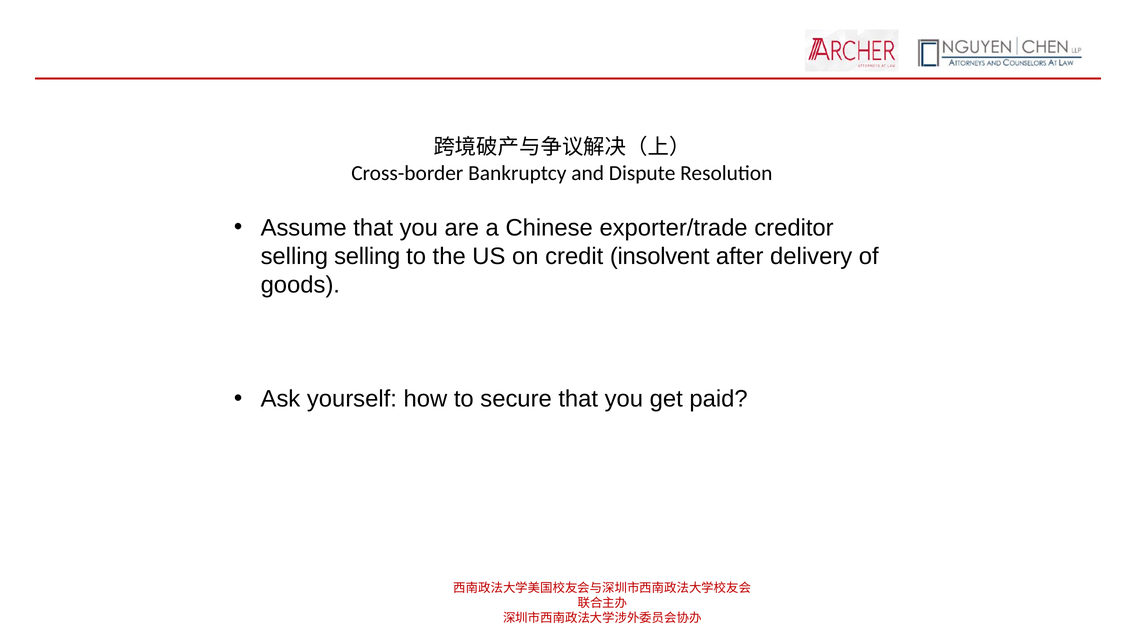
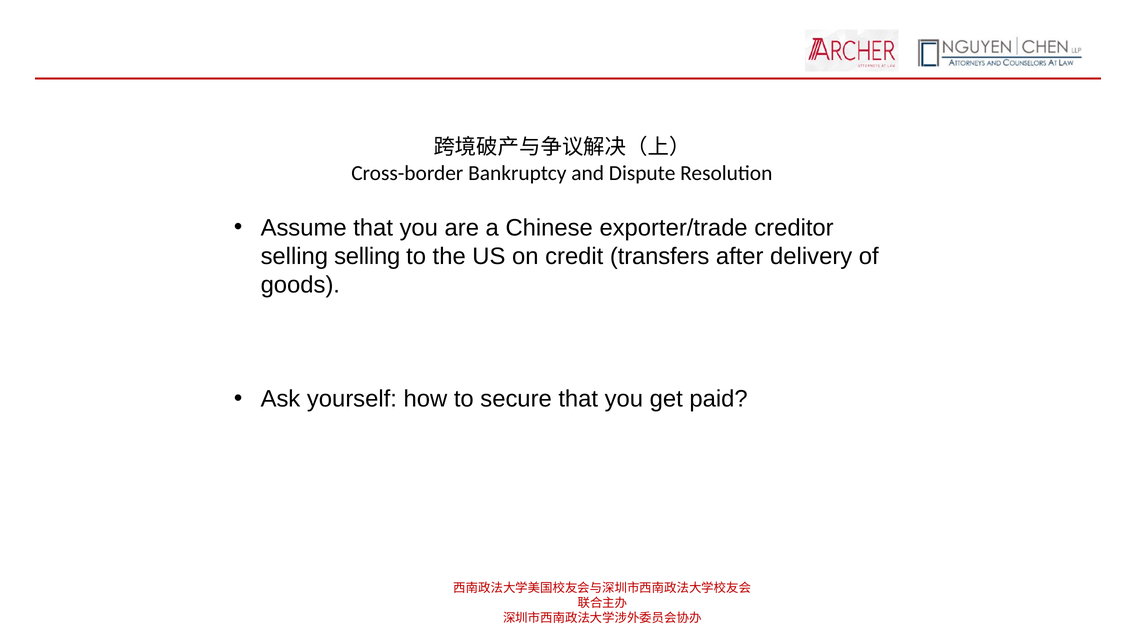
insolvent: insolvent -> transfers (660, 256)
